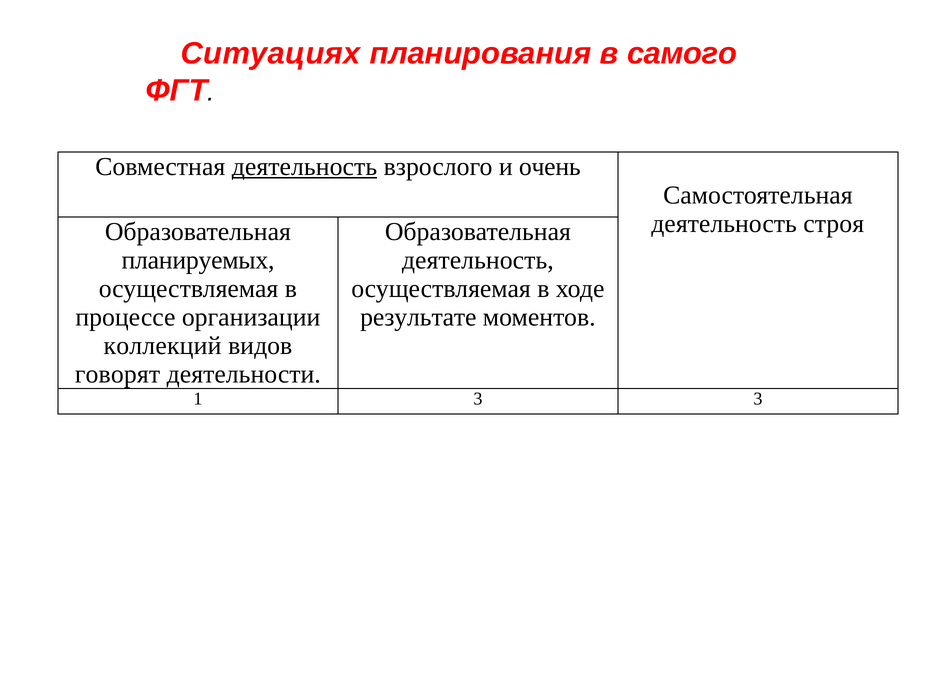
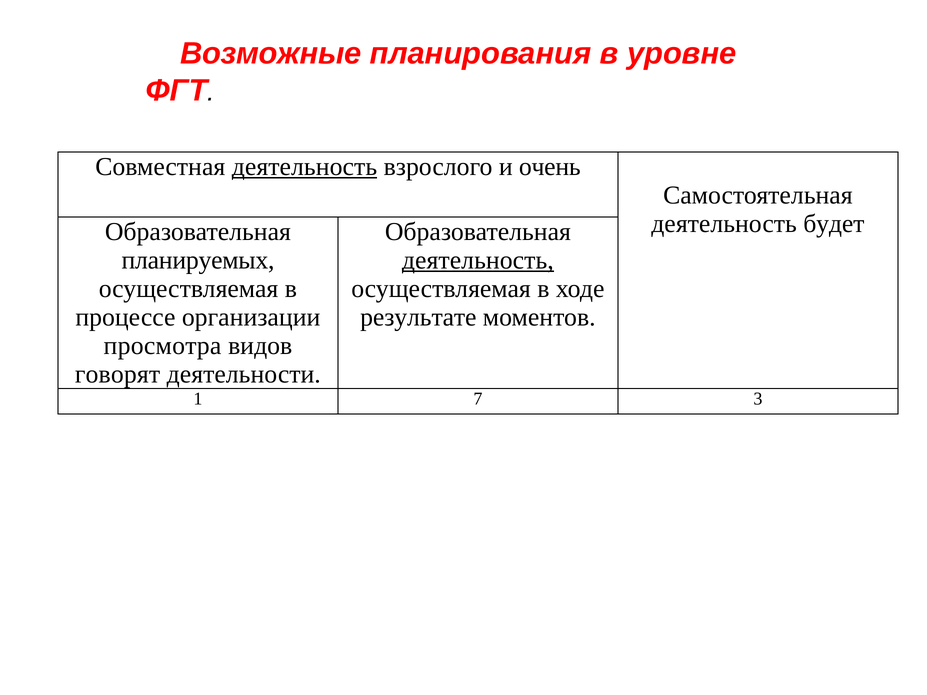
Ситуациях: Ситуациях -> Возможные (271, 54)
самого: самого -> уровне (682, 54)
строя: строя -> будет (834, 224)
деятельность underline: none -> present (478, 260)
коллекций: коллекций -> просмотра (162, 346)
1 3: 3 -> 7 (478, 399)
